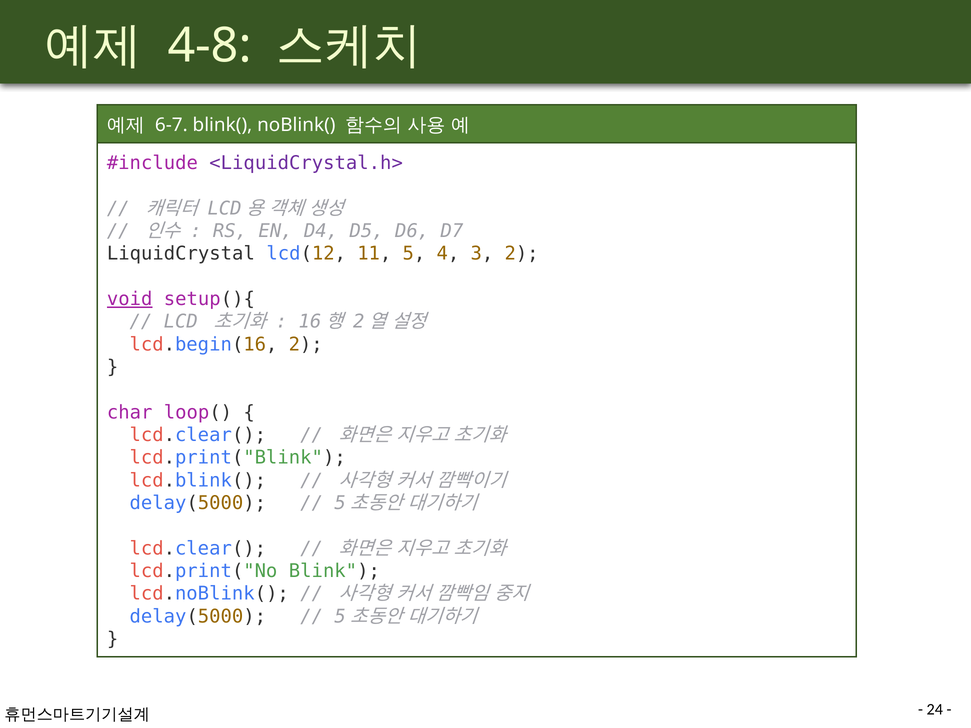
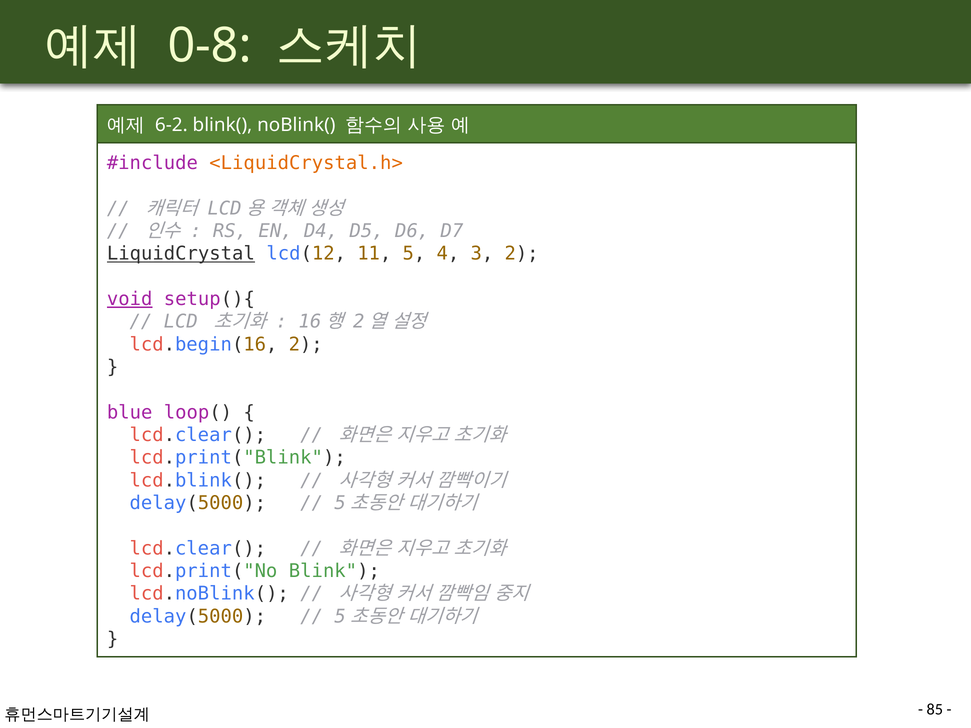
4-8: 4-8 -> 0-8 (210, 46)
6-7: 6-7 -> 6-2 (171, 125)
<LiquidCrystal.h> colour: purple -> orange (306, 163)
LiquidCrystal underline: none -> present (181, 254)
char: char -> blue (130, 413)
24: 24 -> 85 (935, 710)
